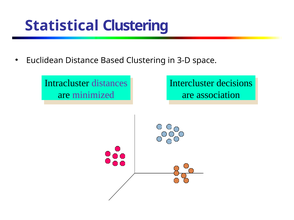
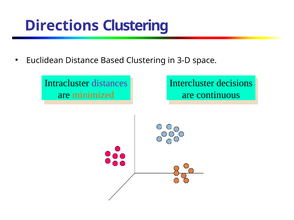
Statistical: Statistical -> Directions (62, 26)
minimized colour: purple -> orange (93, 95)
association: association -> continuous (218, 95)
